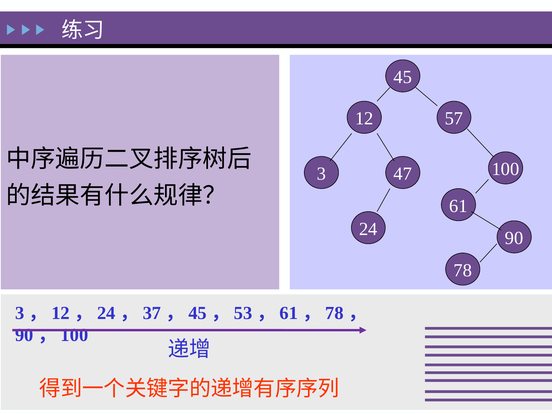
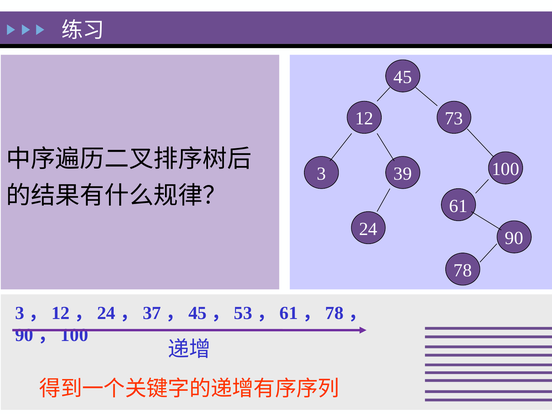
57: 57 -> 73 (454, 119)
47: 47 -> 39 (403, 174)
